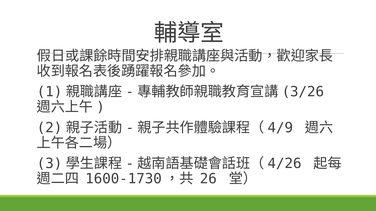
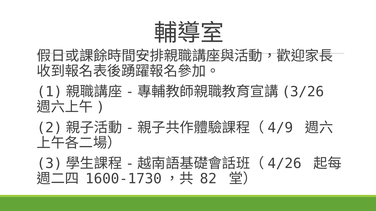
26: 26 -> 82 (208, 179)
